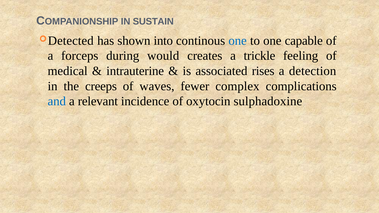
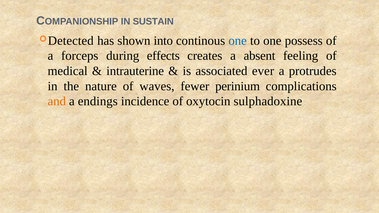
capable: capable -> possess (304, 41)
would: would -> effects (163, 56)
trickle: trickle -> absent (260, 56)
rises: rises -> ever (263, 71)
detection: detection -> protrudes (313, 71)
creeps: creeps -> nature (101, 86)
complex: complex -> perinium (238, 86)
and colour: blue -> orange (57, 101)
relevant: relevant -> endings (98, 101)
